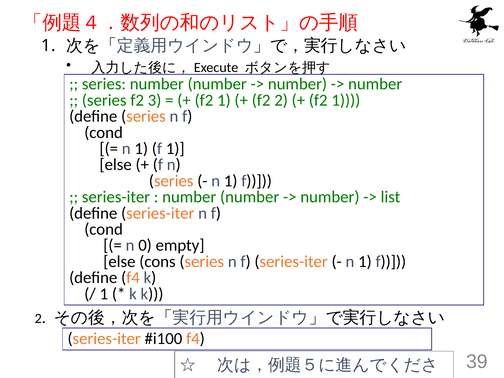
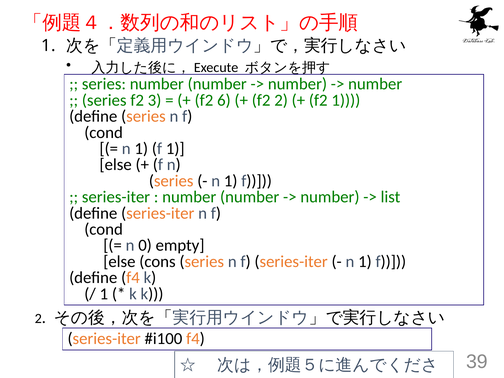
1: 1 -> 6 (224, 100)
